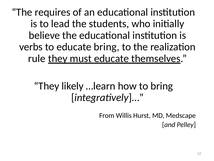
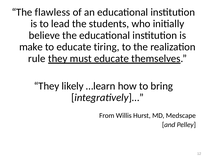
requires: requires -> flawless (52, 12)
verbs: verbs -> make (31, 47)
educate bring: bring -> tiring (107, 47)
